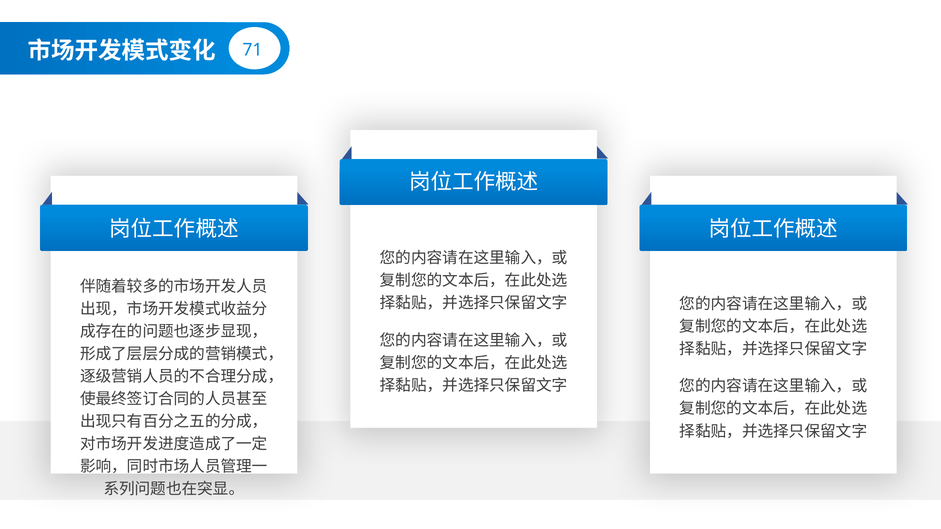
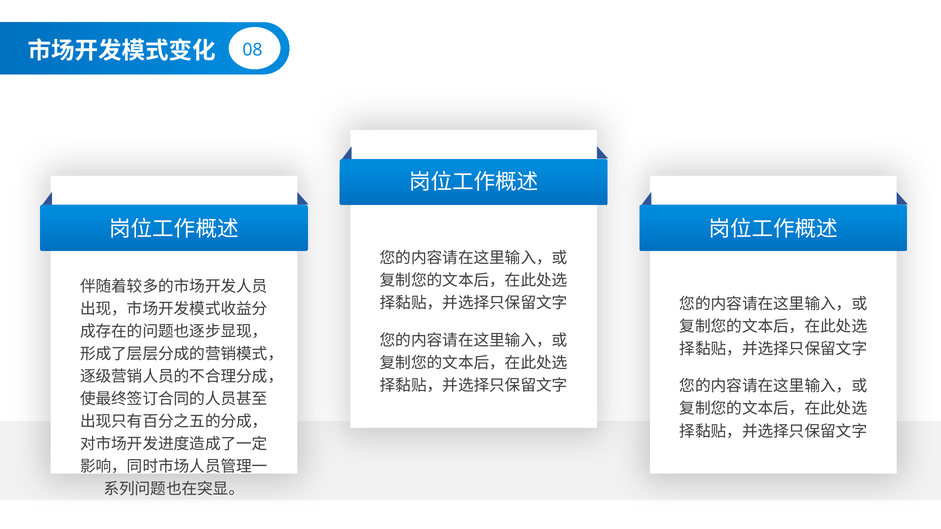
71: 71 -> 08 (252, 50)
